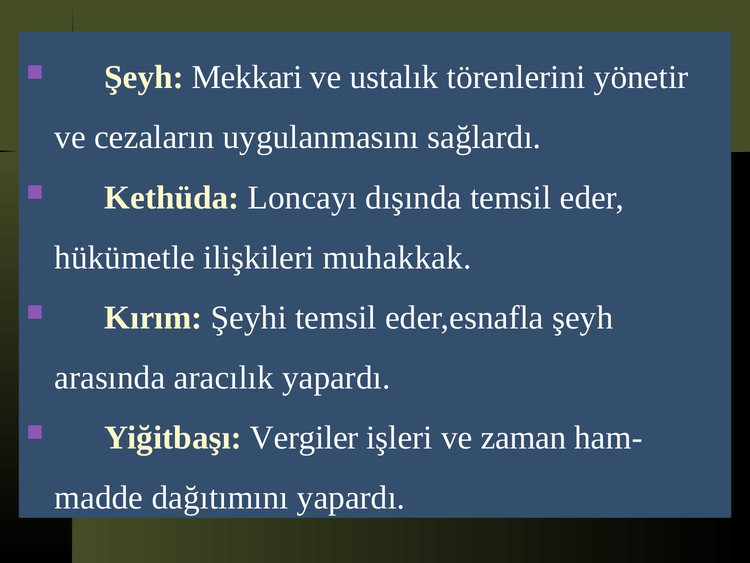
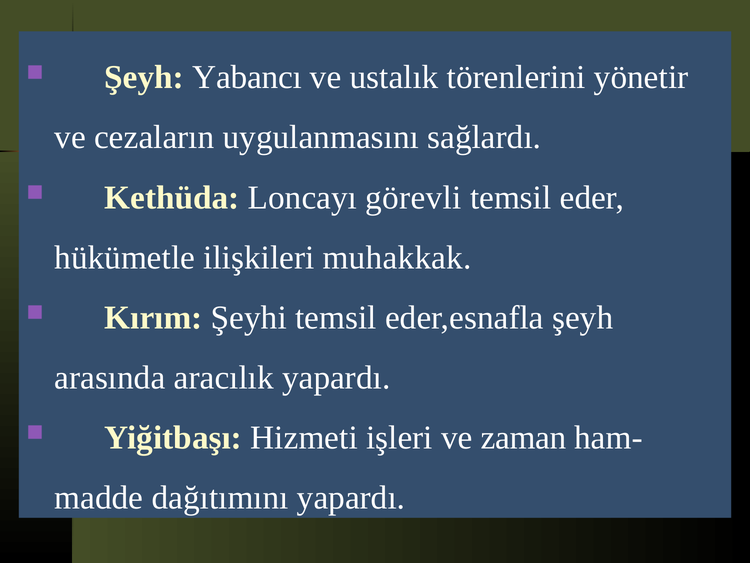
Mekkari: Mekkari -> Yabancı (247, 77)
dışında: dışında -> görevli (413, 197)
Vergiler: Vergiler -> Hizmeti (304, 437)
